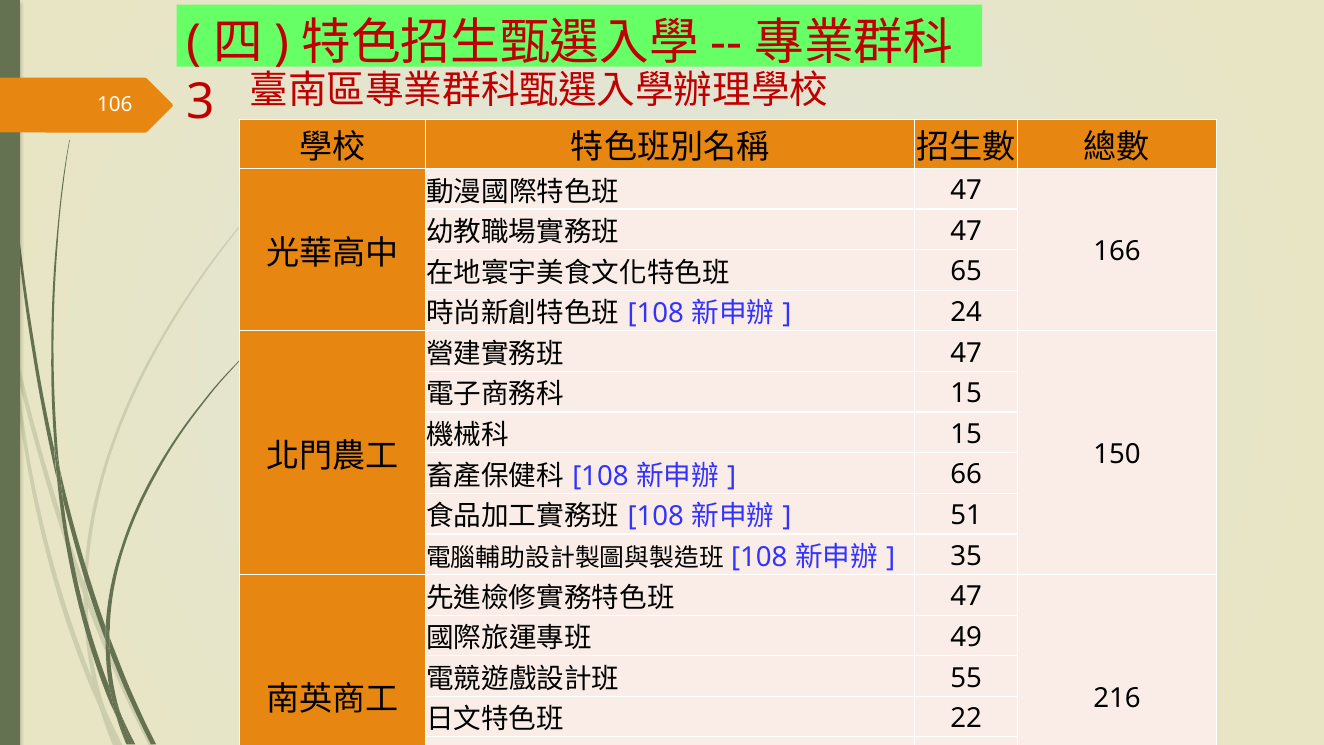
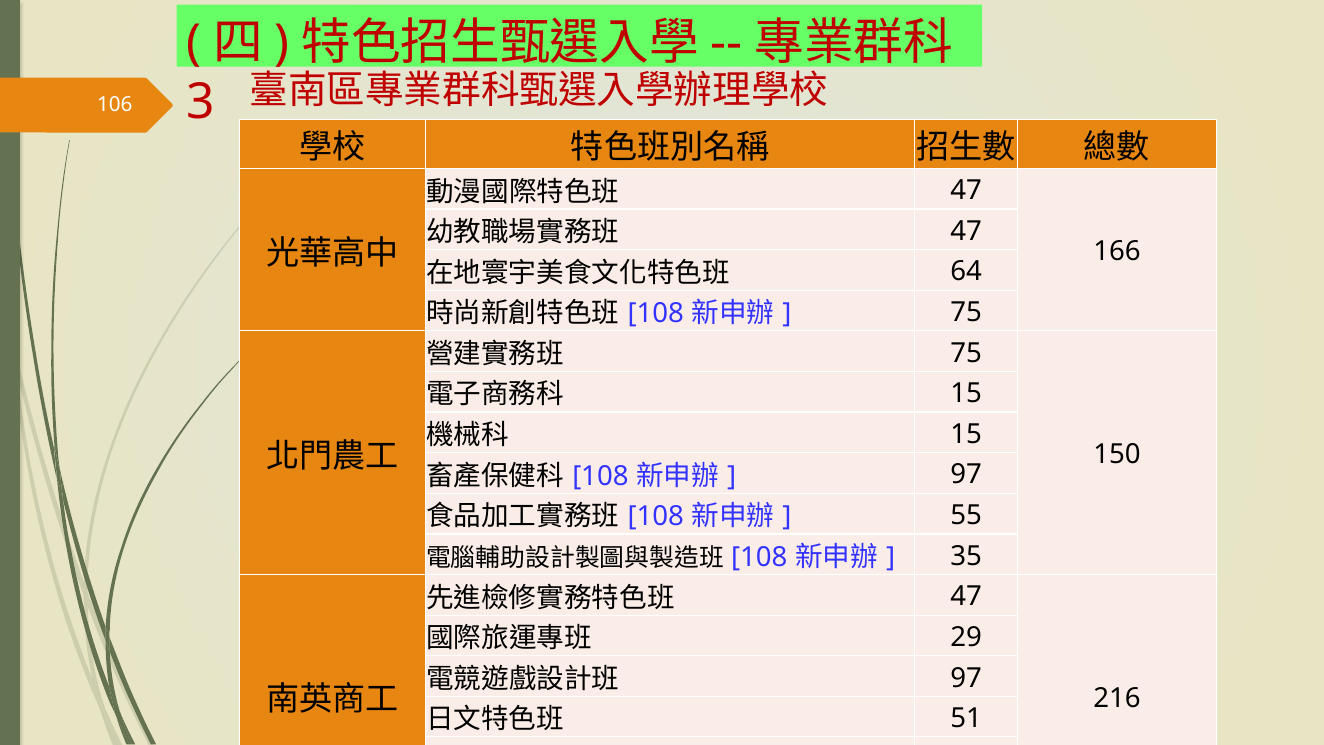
65: 65 -> 64 (966, 272)
24: 24 -> 75 (966, 312)
47: 47 -> 75 (966, 353)
66: 66 -> 97 (966, 475)
51: 51 -> 55 (966, 515)
49: 49 -> 29 (966, 637)
55: 55 -> 97 (966, 678)
22: 22 -> 51 (966, 718)
